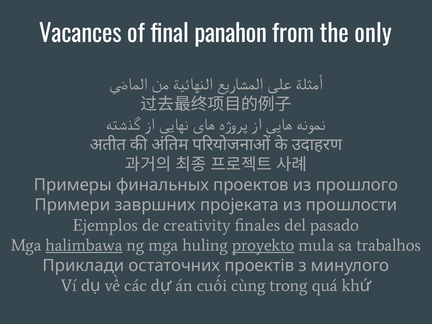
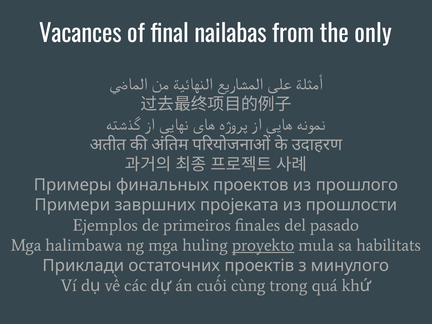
panahon: panahon -> nailabas (231, 34)
creativity: creativity -> primeiros (197, 225)
halimbawa underline: present -> none (84, 245)
trabalhos: trabalhos -> habilitats (389, 245)
